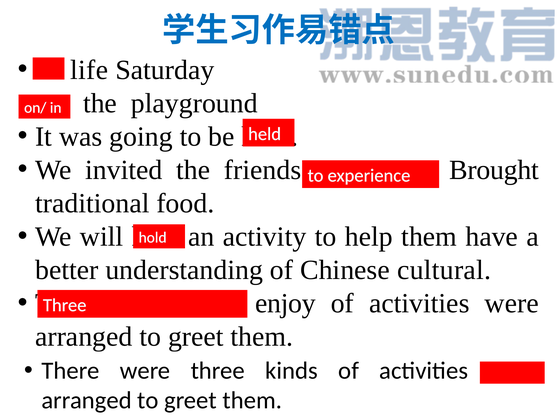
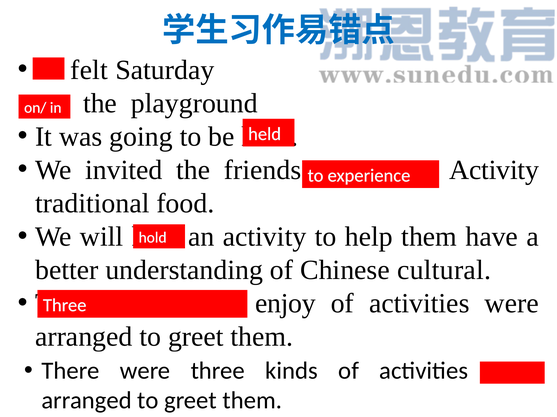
life: life -> felt (89, 70)
Brought: Brought -> Activity (494, 170)
